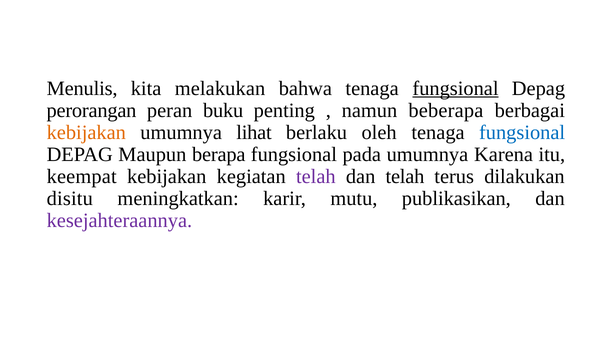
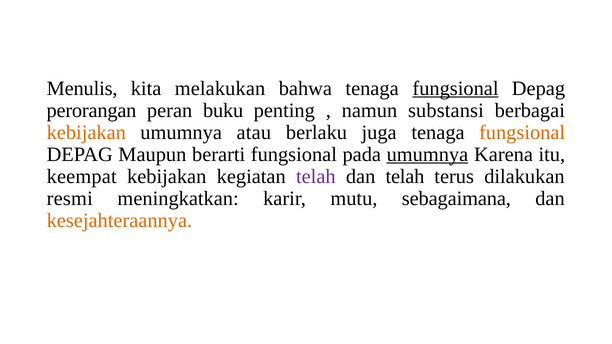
beberapa: beberapa -> substansi (446, 110)
lihat: lihat -> atau (254, 132)
oleh: oleh -> juga (379, 132)
fungsional colour: blue -> orange (522, 132)
berapa: berapa -> berarti (219, 154)
umumnya underline: none -> present (427, 154)
disitu: disitu -> resmi (70, 199)
publikasikan: publikasikan -> sebagaimana (456, 199)
kesejahteraannya colour: purple -> orange (119, 221)
